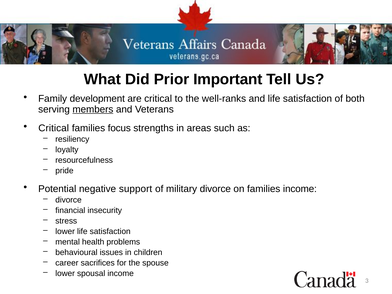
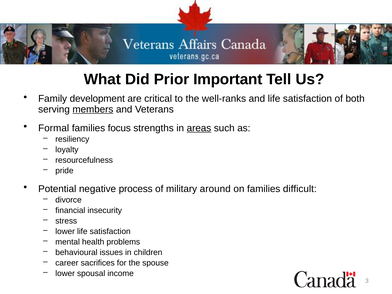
Critical: Critical -> Formal (54, 128)
areas underline: none -> present (199, 128)
support: support -> process (136, 189)
military divorce: divorce -> around (215, 189)
families income: income -> difficult (300, 189)
